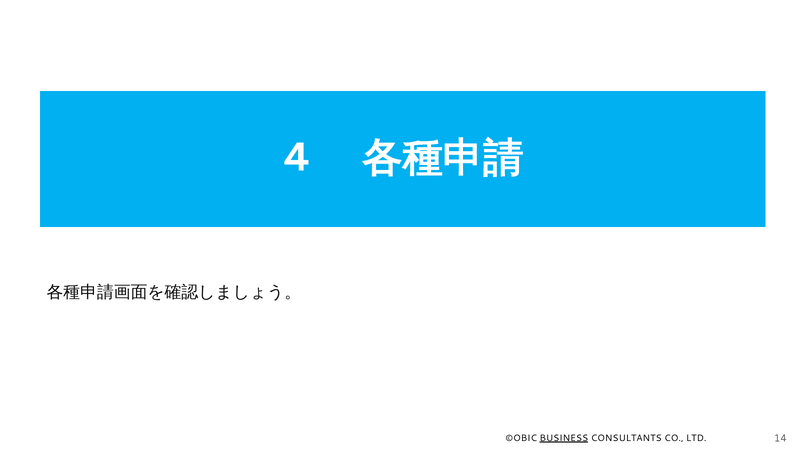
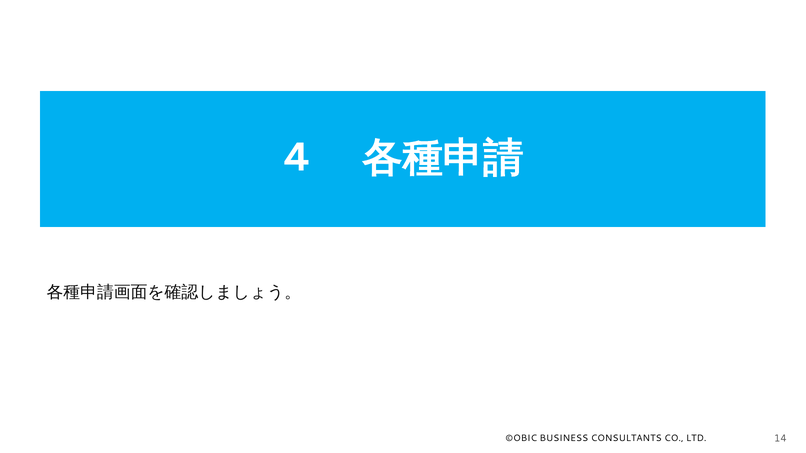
BUSINESS underline: present -> none (564, 438)
